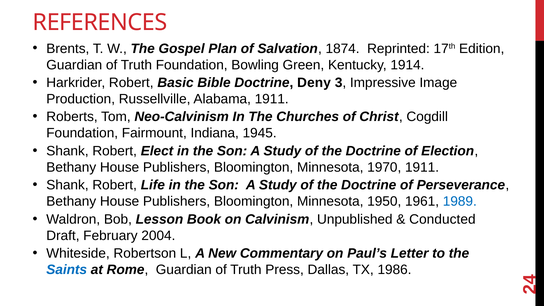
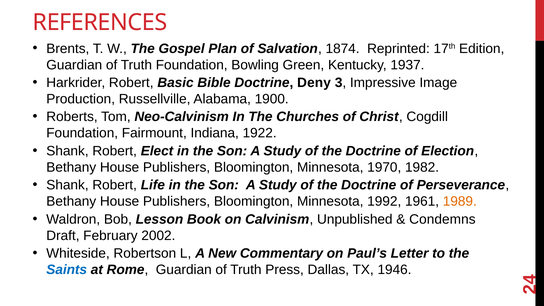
1914: 1914 -> 1937 (407, 65)
Alabama 1911: 1911 -> 1900 (272, 99)
1945: 1945 -> 1922 (260, 133)
1970 1911: 1911 -> 1982 (422, 167)
1950: 1950 -> 1992 (384, 201)
1989 colour: blue -> orange (460, 201)
Conducted: Conducted -> Condemns (442, 219)
2004: 2004 -> 2002 (158, 236)
1986: 1986 -> 1946 (394, 270)
